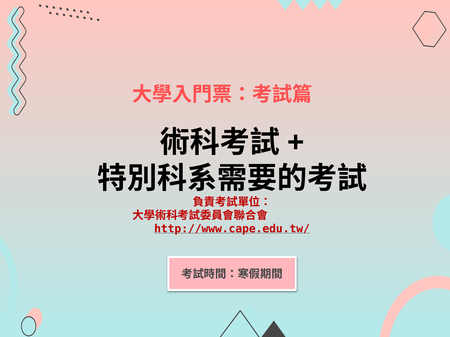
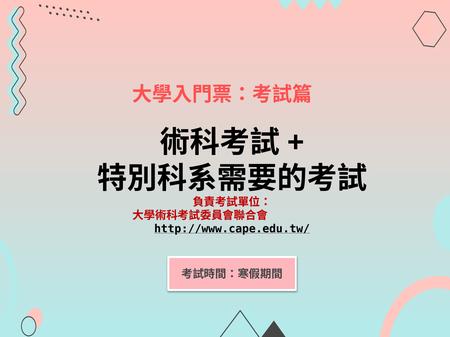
http://www.cape.edu.tw/ colour: red -> black (232, 229)
